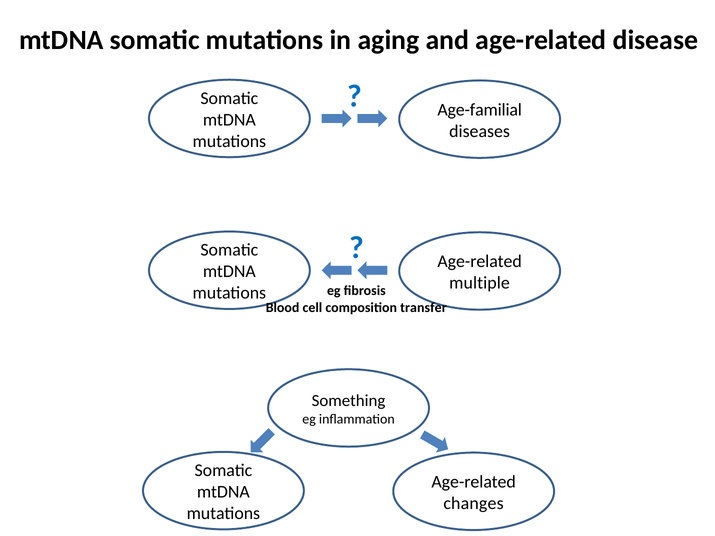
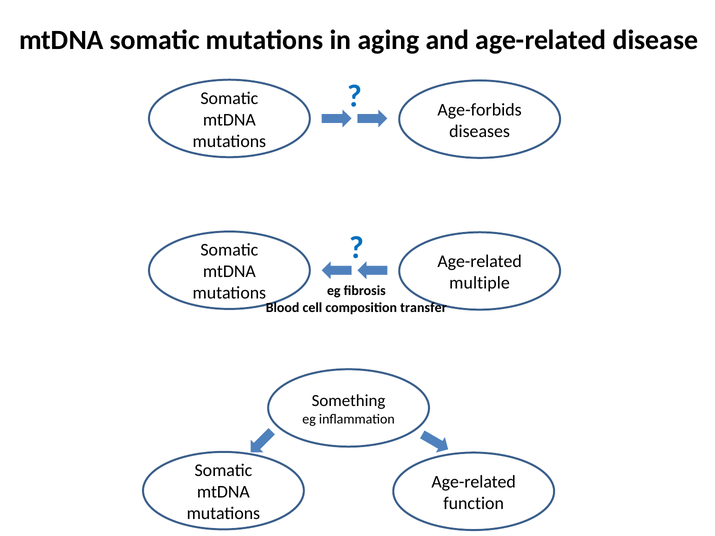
Age-familial: Age-familial -> Age-forbids (480, 110)
changes: changes -> function (474, 503)
